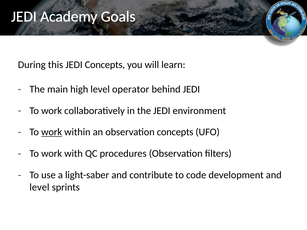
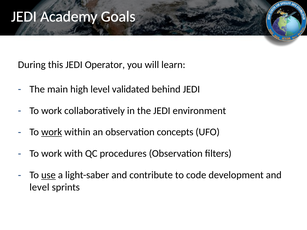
JEDI Concepts: Concepts -> Operator (105, 65)
operator: operator -> validated (131, 89)
use underline: none -> present (48, 175)
